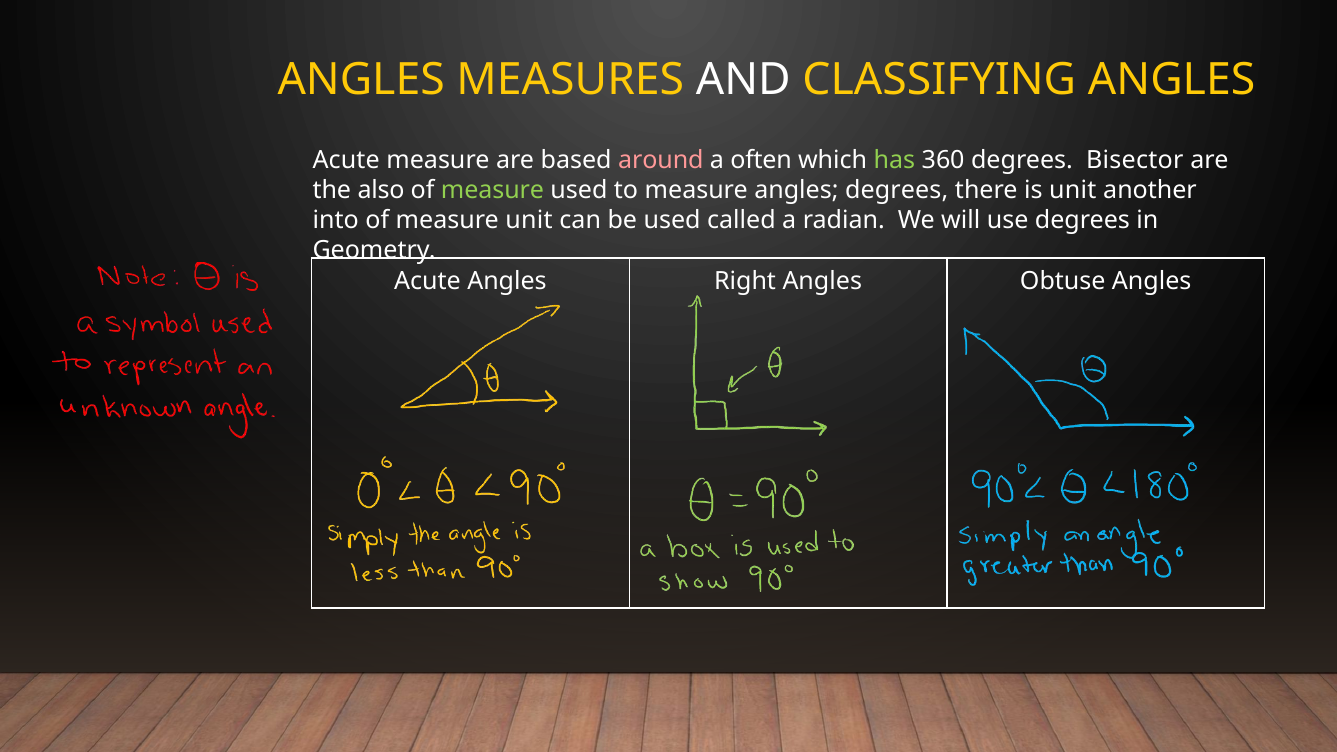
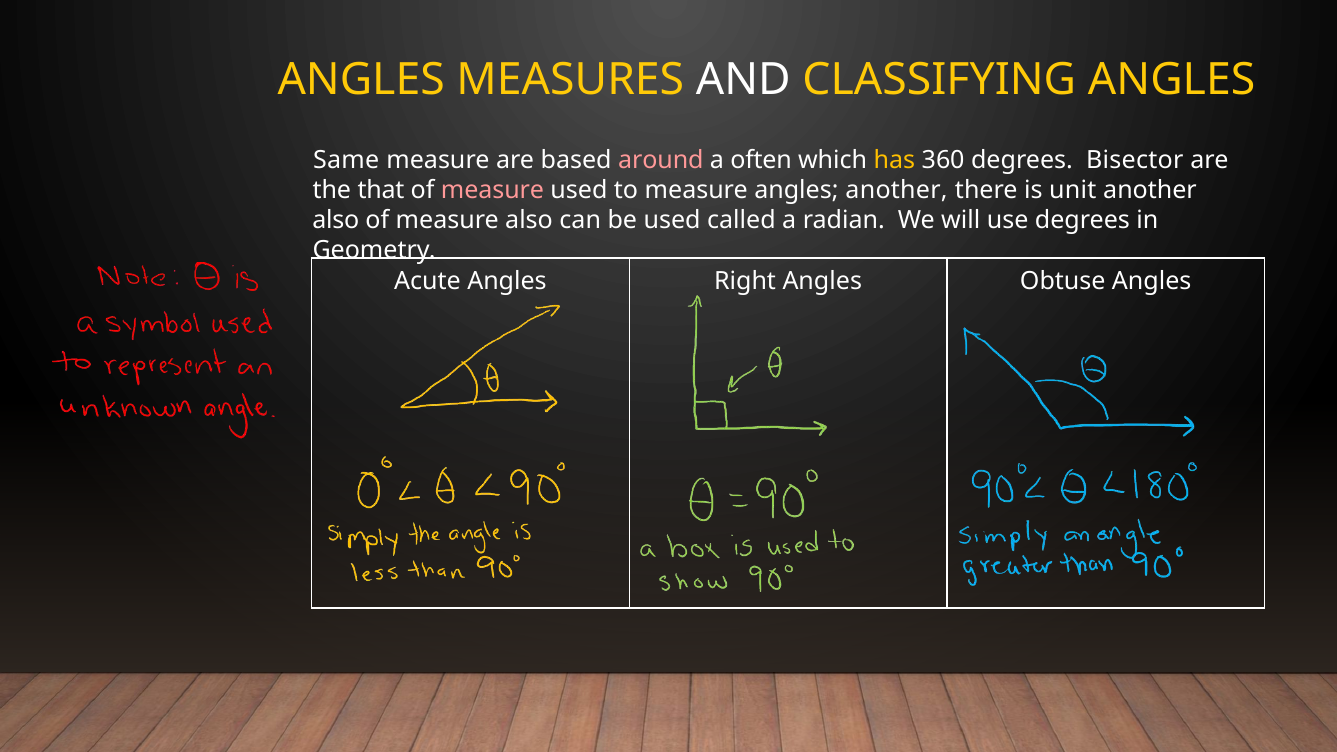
Acute: Acute -> Same (346, 160)
has colour: light green -> yellow (894, 160)
also: also -> that (381, 190)
measure colour: light green -> pink (493, 190)
angles degrees: degrees -> another (897, 190)
into: into -> also (336, 220)
measure unit: unit -> also (529, 220)
